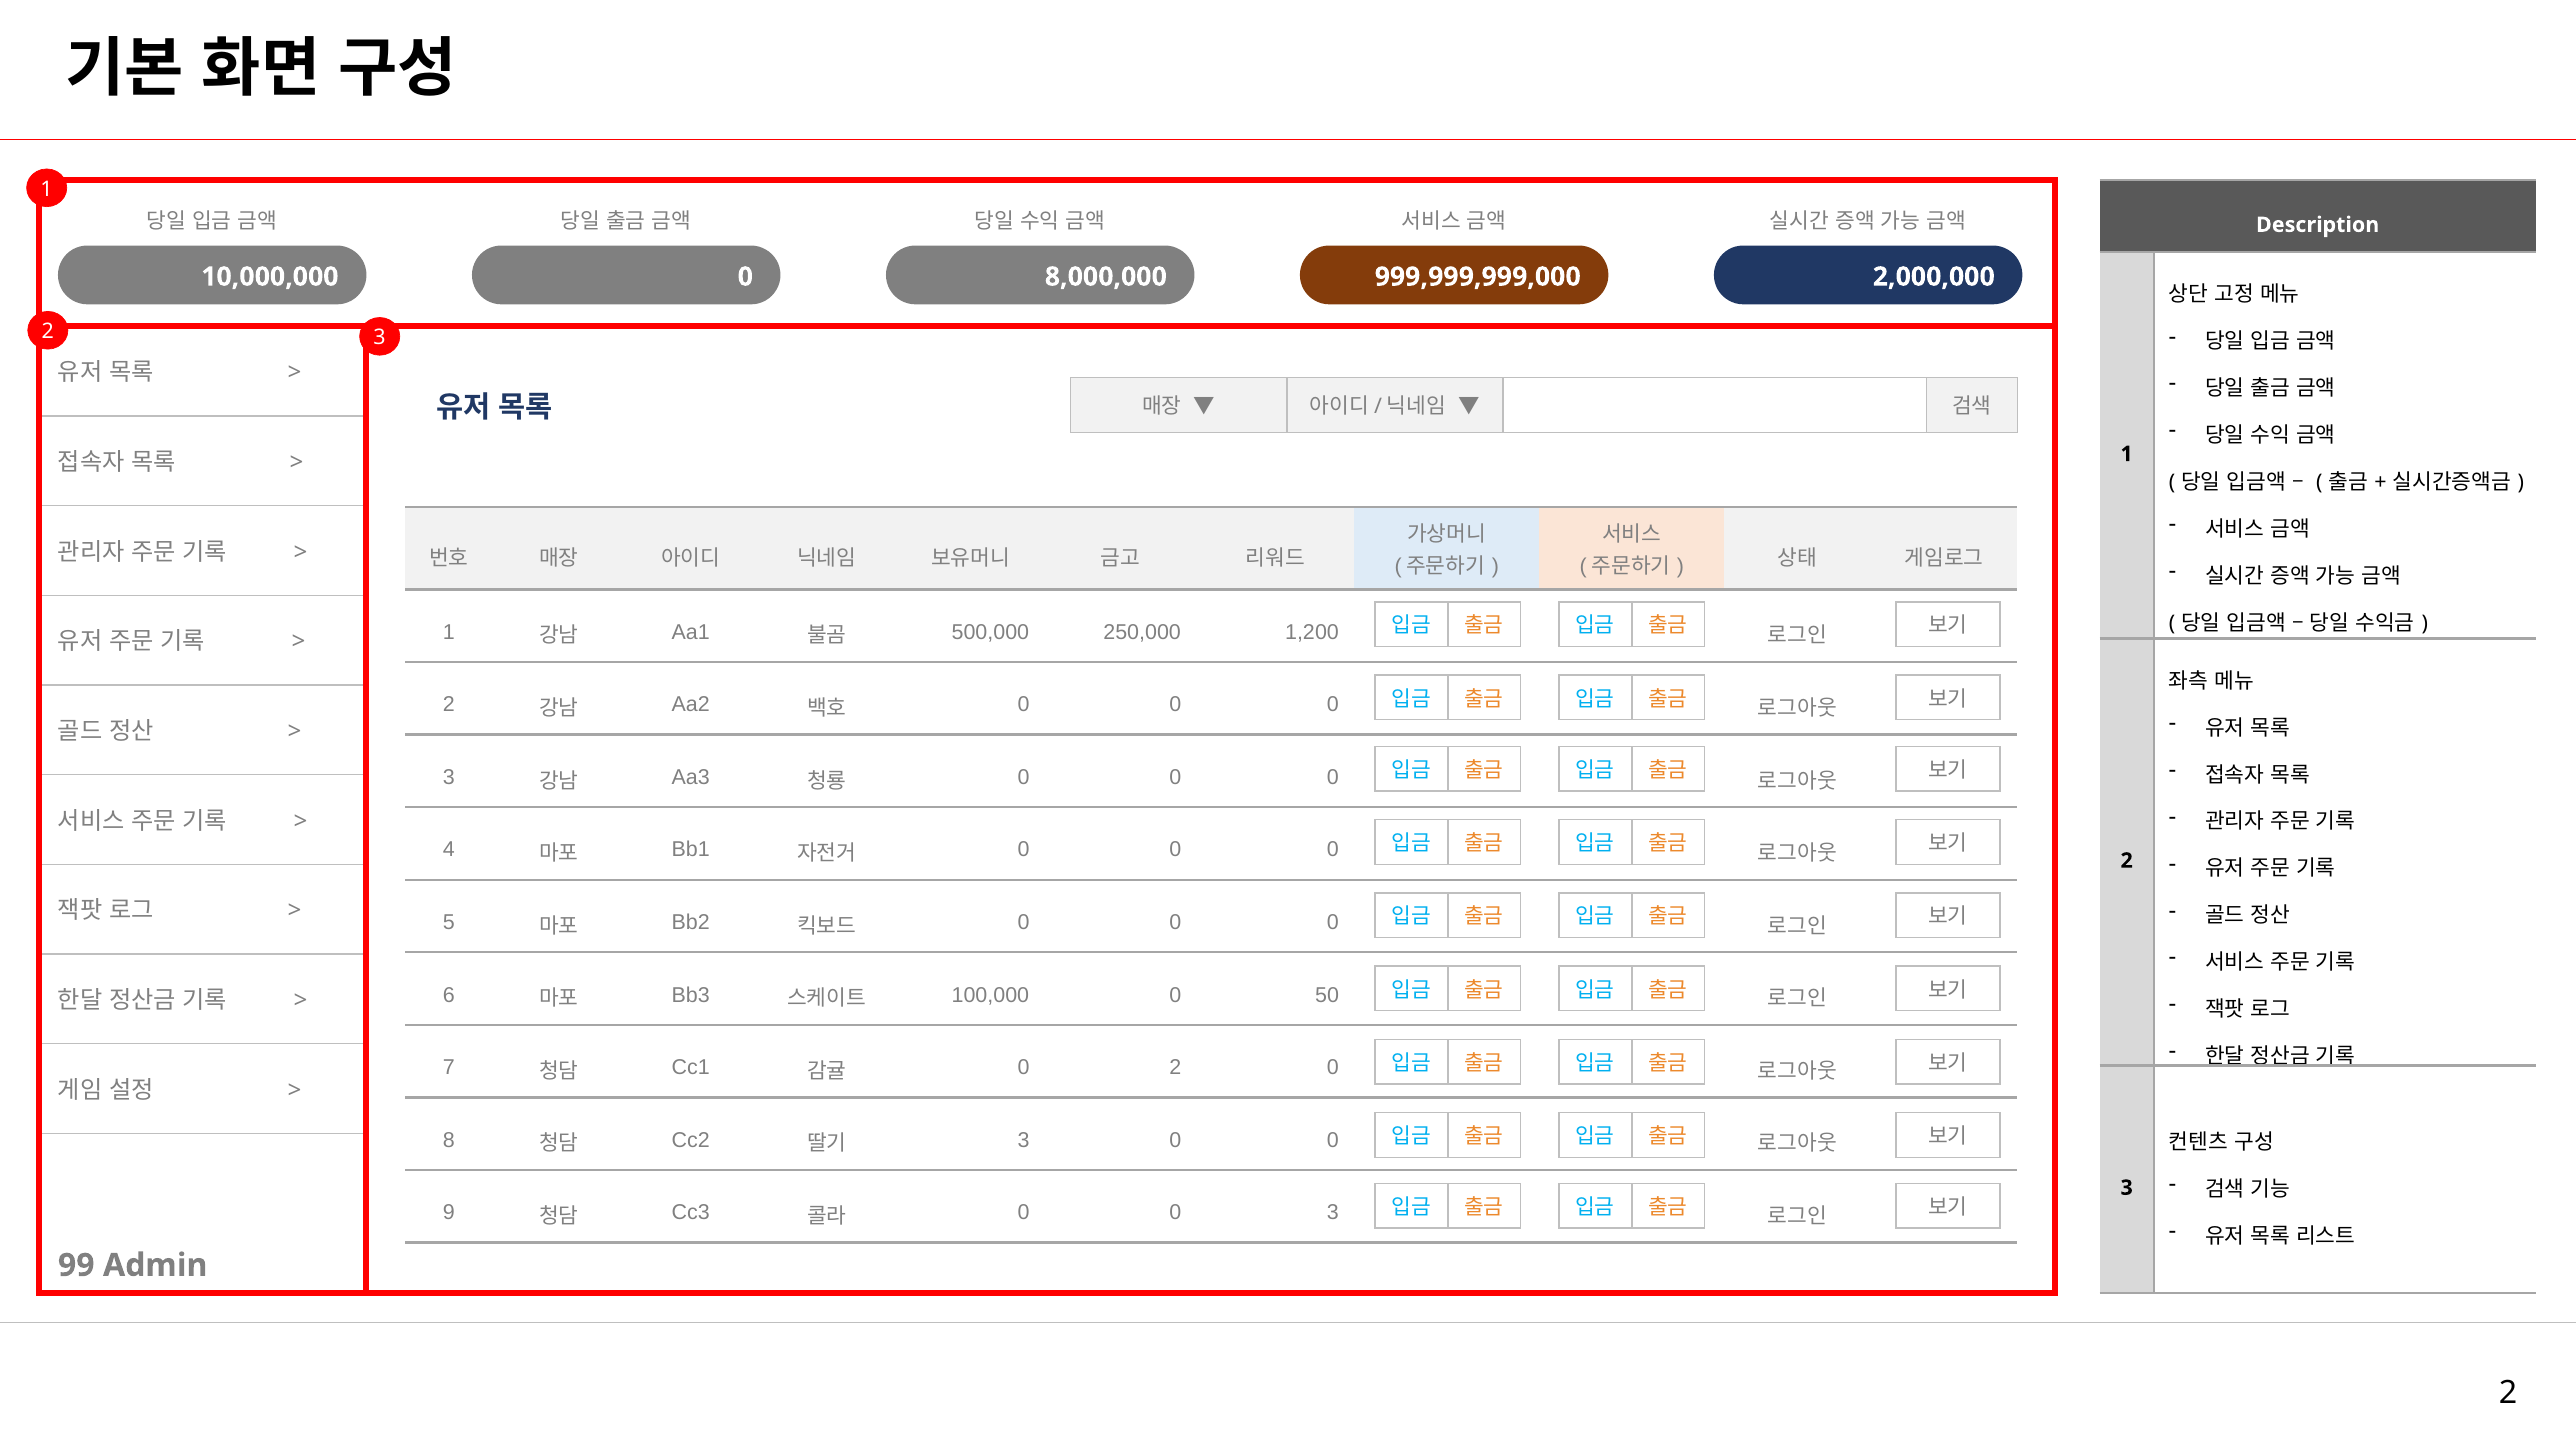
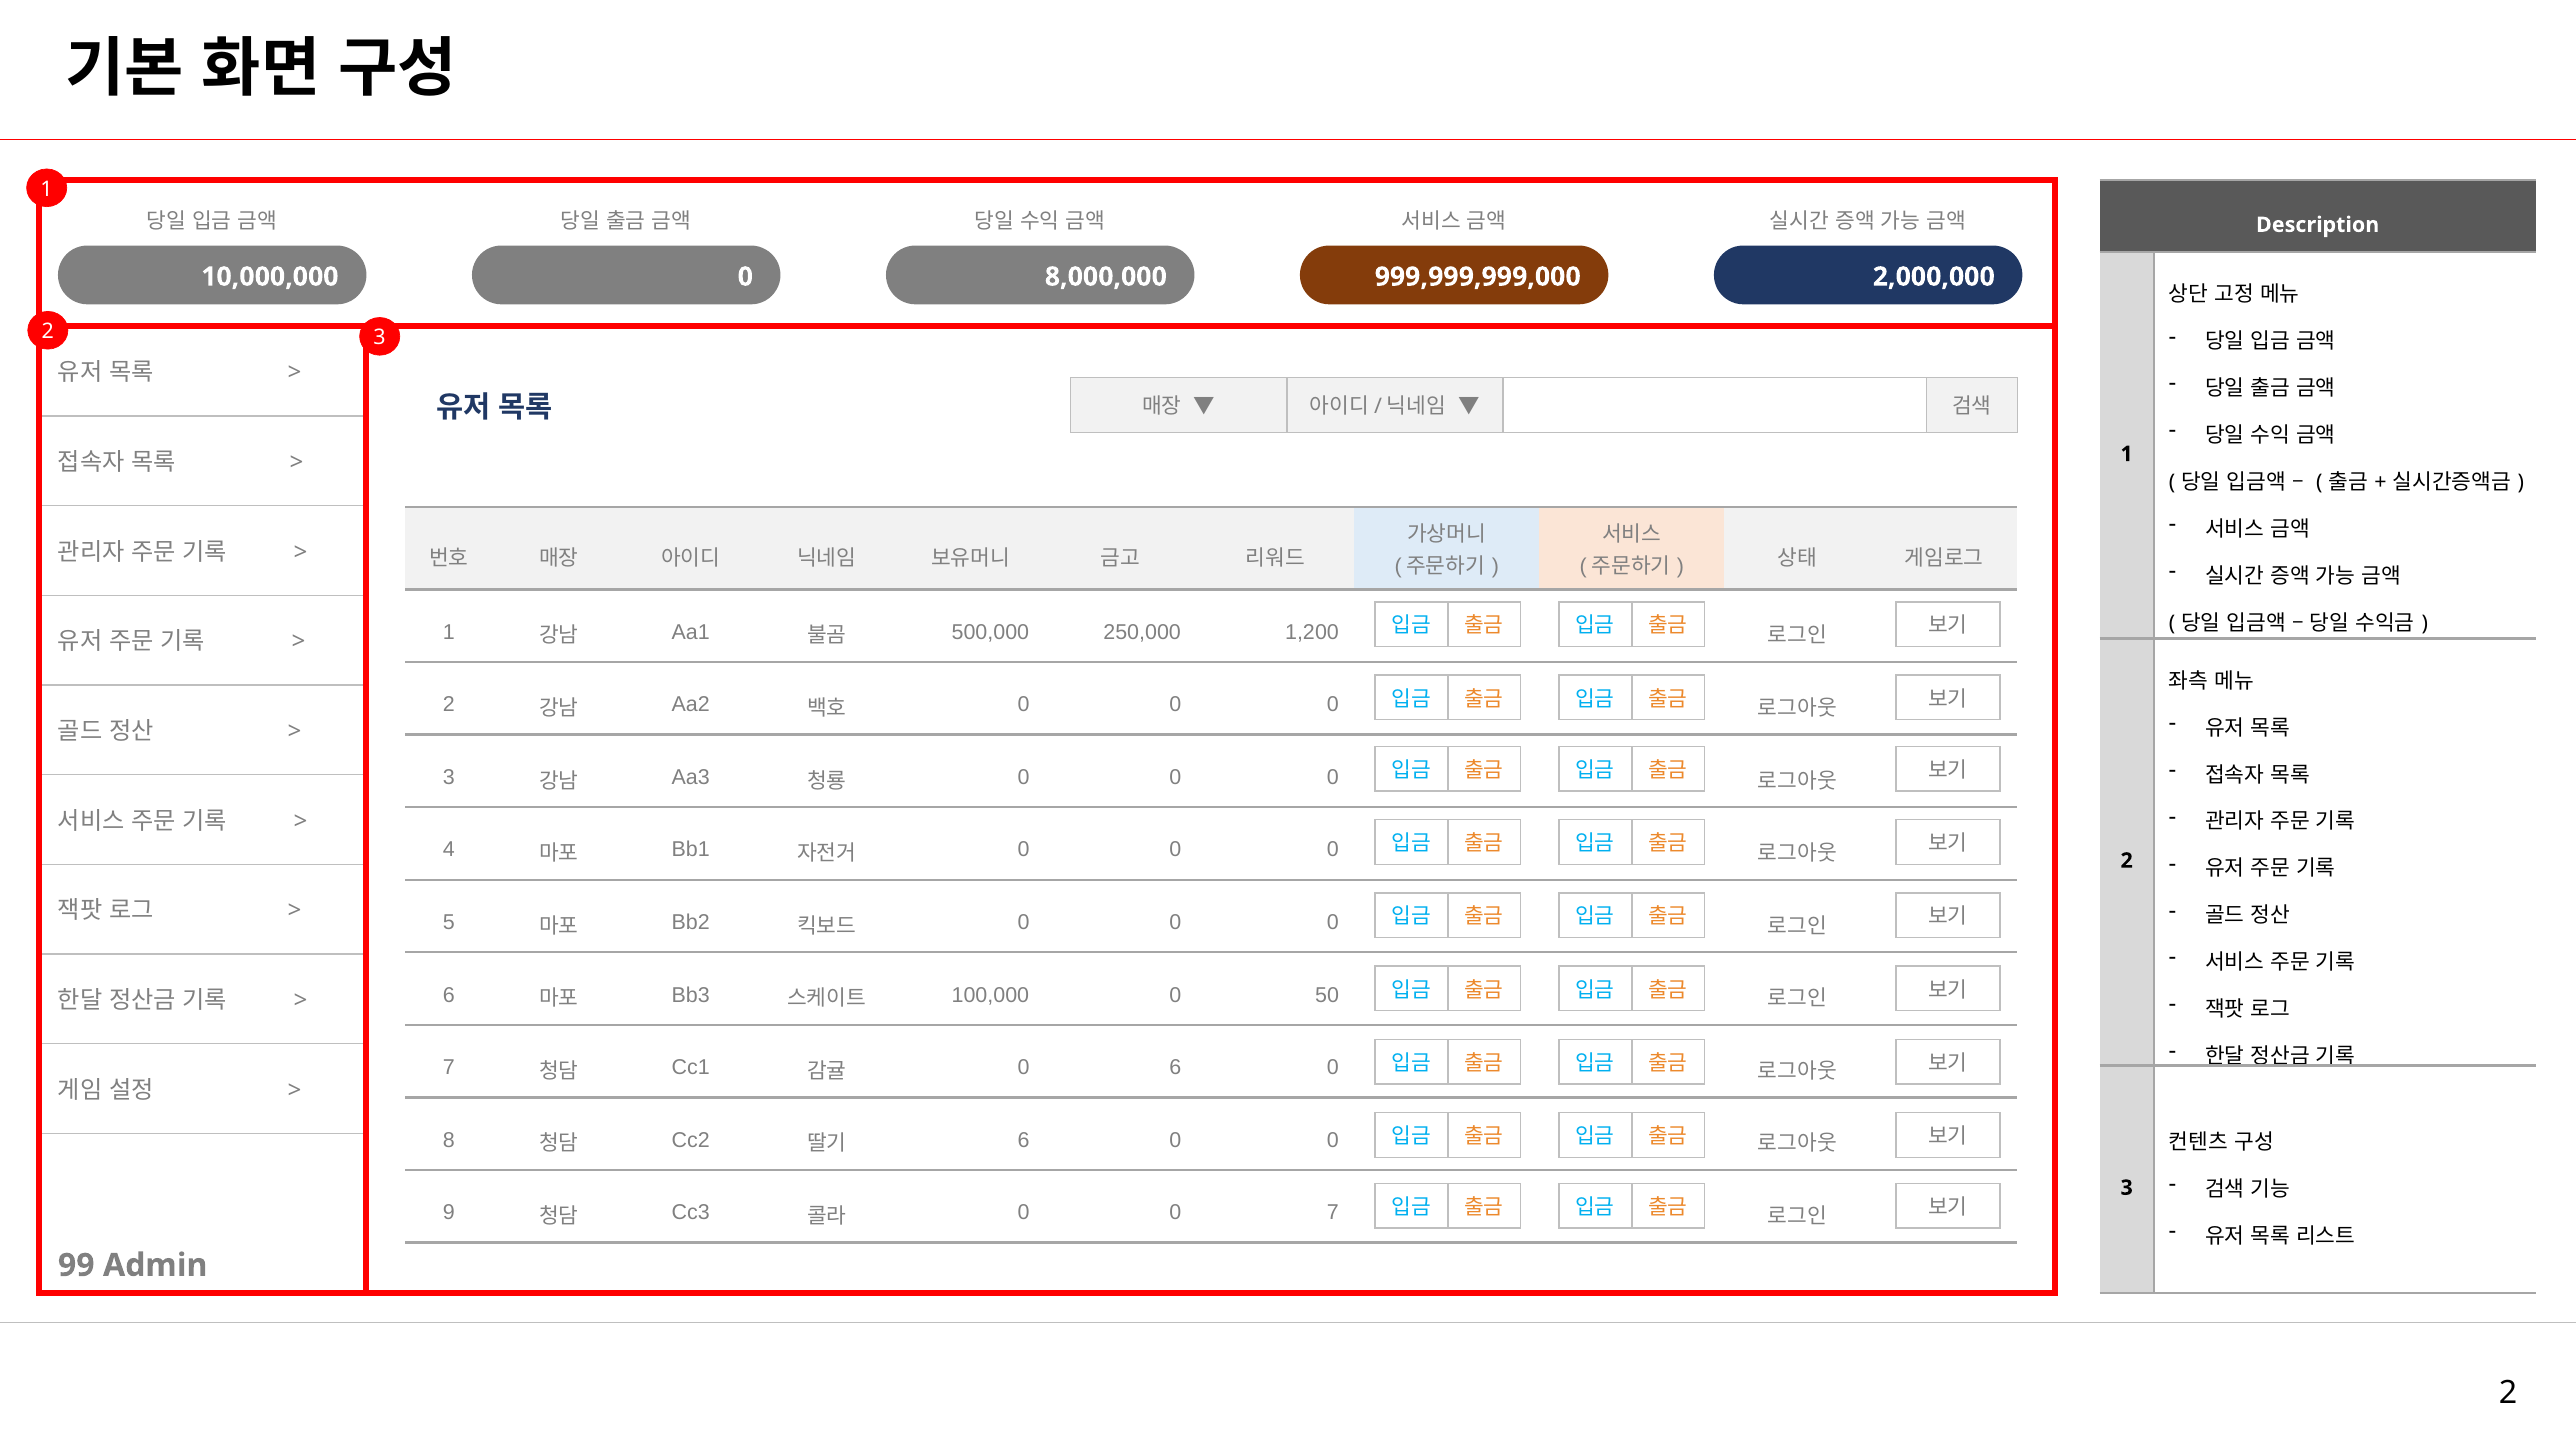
0 2: 2 -> 6 (1175, 1068)
3: 3 -> 6 (1024, 1140)
0 3: 3 -> 7 (1333, 1213)
